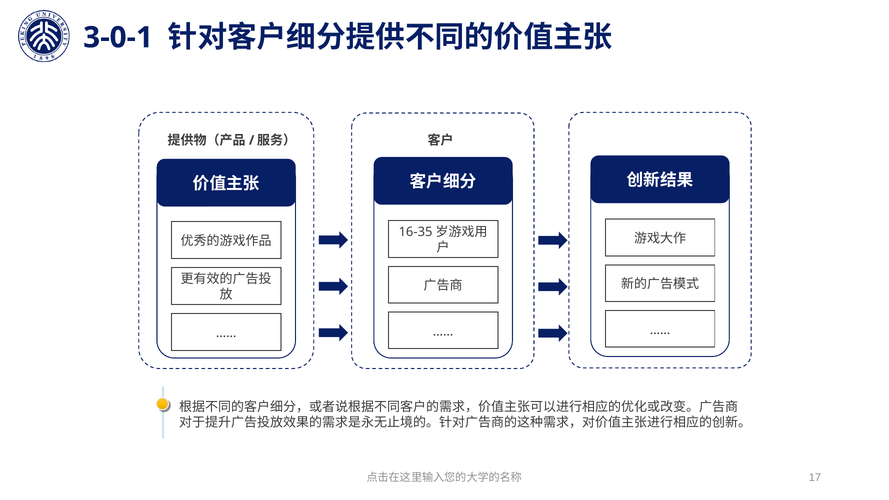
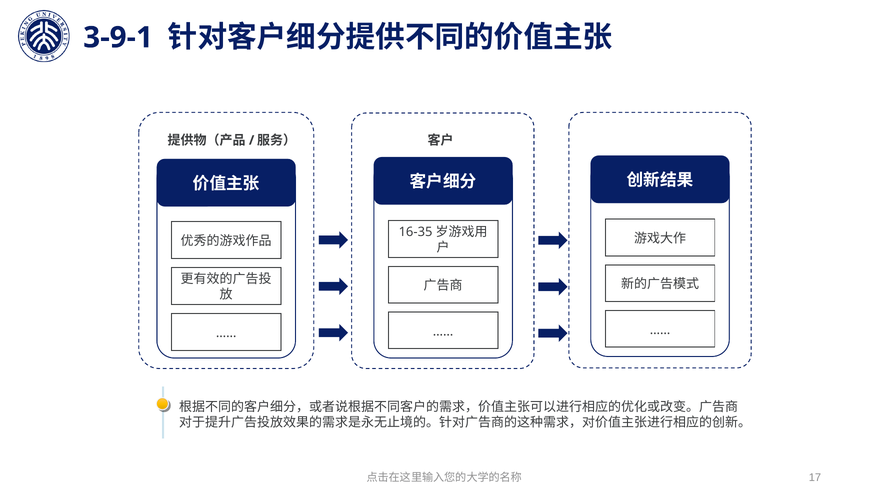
3-0-1: 3-0-1 -> 3-9-1 (118, 38)
